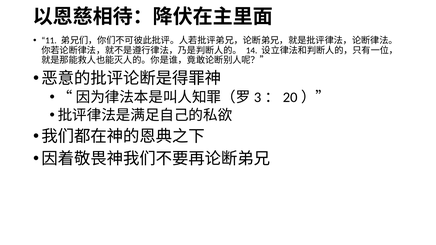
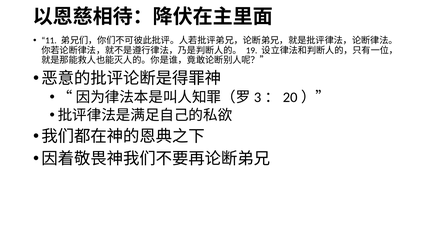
14: 14 -> 19 (252, 50)
